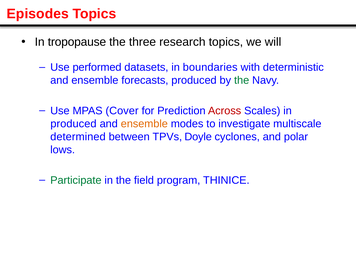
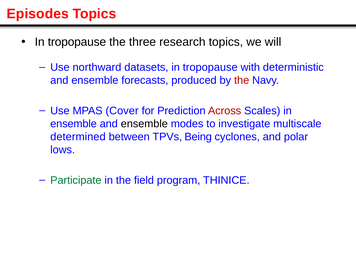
performed: performed -> northward (97, 67)
datasets in boundaries: boundaries -> tropopause (210, 67)
the colour: green -> red (242, 80)
produced: produced -> ensemble (74, 124)
ensemble colour: orange -> black (144, 124)
Doyle: Doyle -> Being (198, 137)
